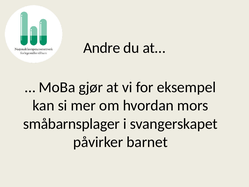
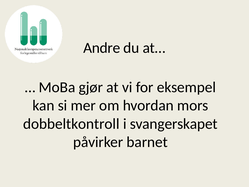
småbarnsplager: småbarnsplager -> dobbeltkontroll (71, 124)
